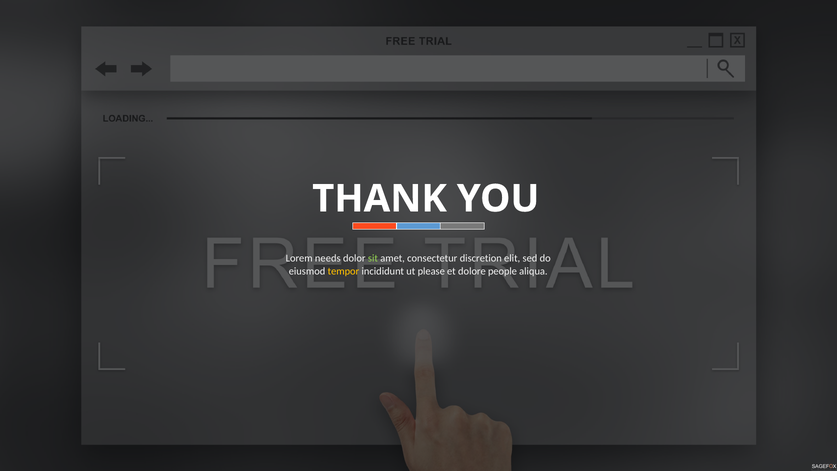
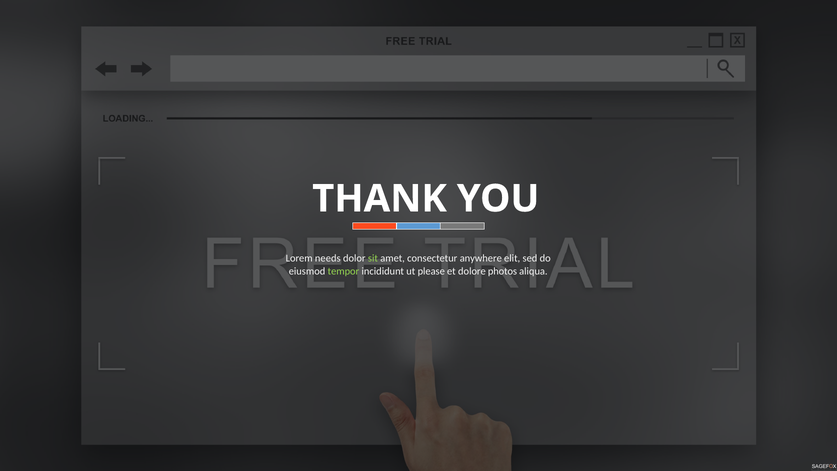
discretion: discretion -> anywhere (481, 258)
tempor colour: yellow -> light green (343, 271)
people: people -> photos (503, 271)
